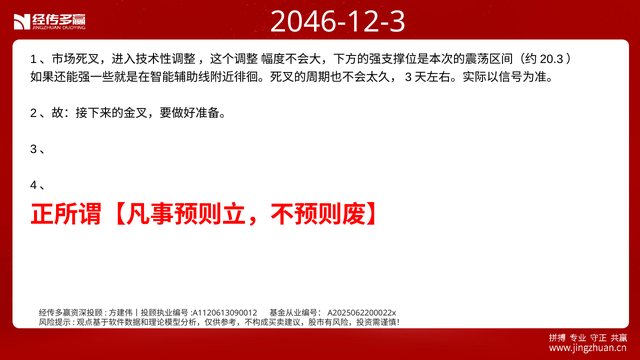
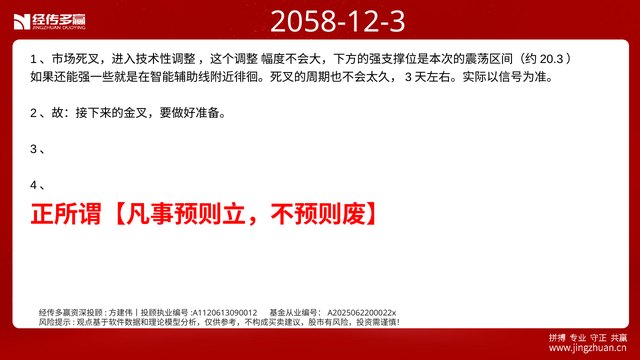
2046-12-3: 2046-12-3 -> 2058-12-3 (338, 22)
